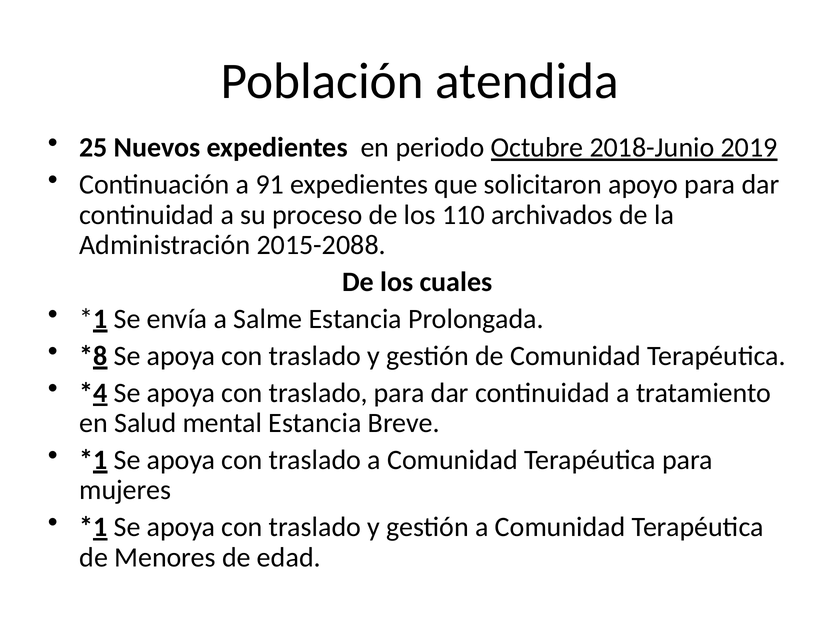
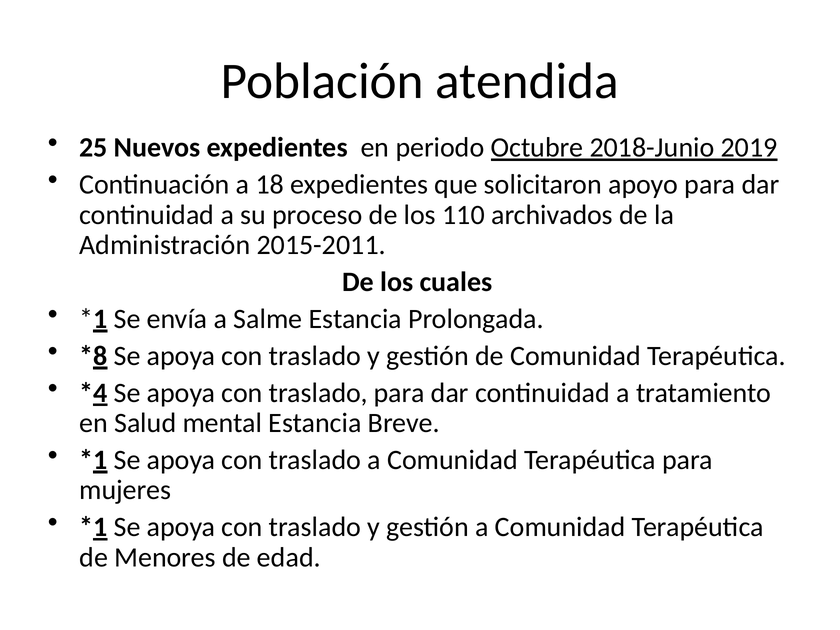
91: 91 -> 18 (270, 185)
2015-2088: 2015-2088 -> 2015-2011 (321, 245)
